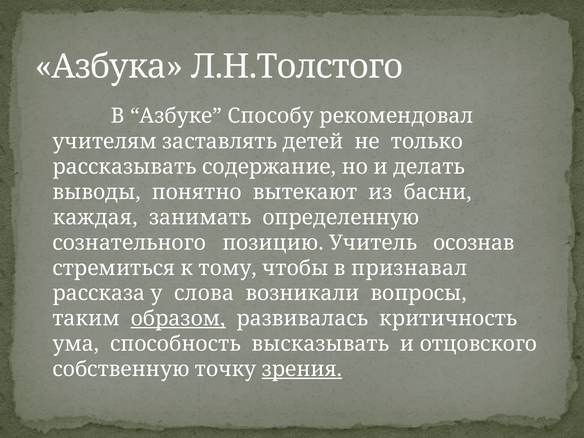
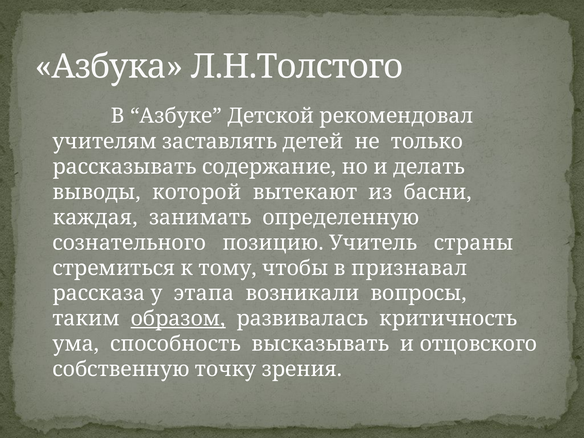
Способу: Способу -> Детской (271, 116)
понятно: понятно -> которой (197, 192)
осознав: осознав -> страны (474, 243)
слова: слова -> этапа (204, 293)
зрения underline: present -> none (302, 369)
